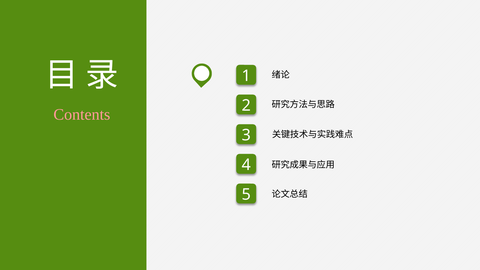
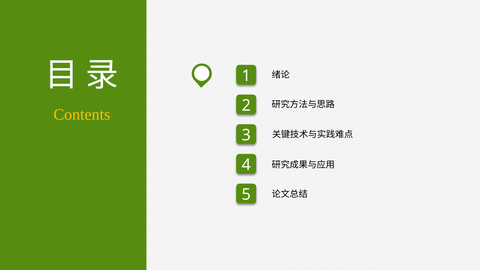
Contents colour: pink -> yellow (82, 115)
